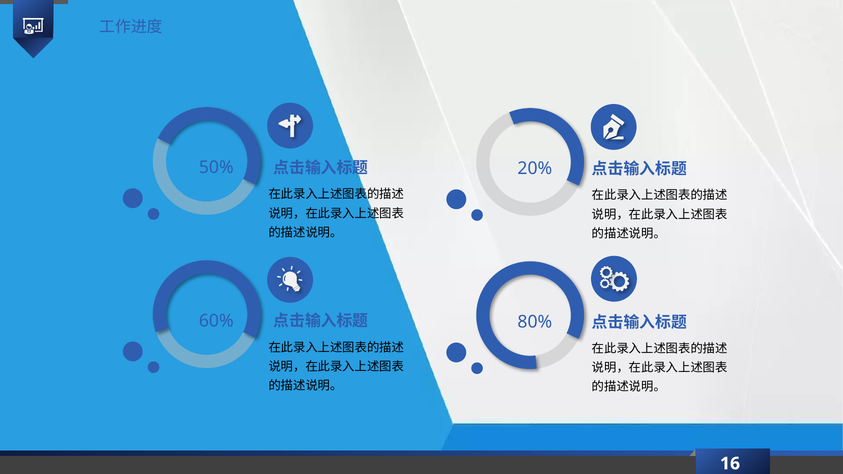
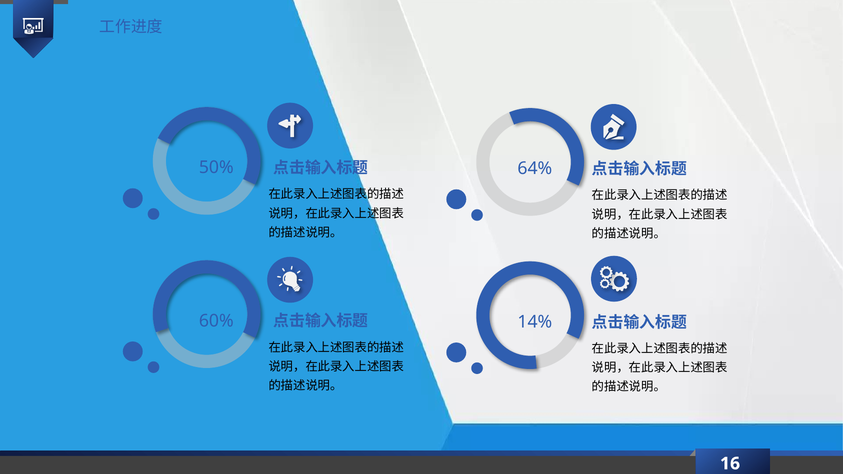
20%: 20% -> 64% (535, 169)
80%: 80% -> 14% (535, 322)
